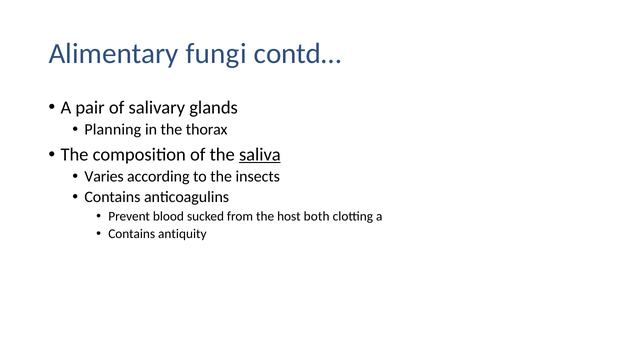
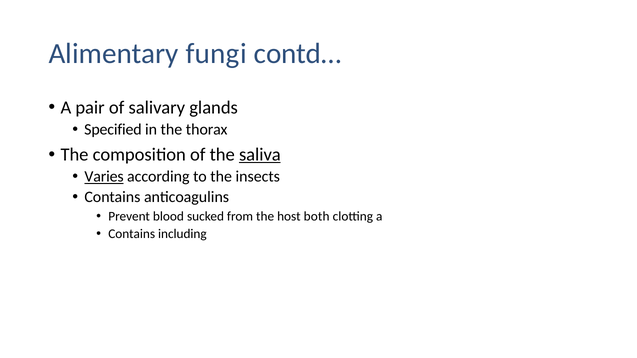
Planning: Planning -> Specified (113, 130)
Varies underline: none -> present (104, 177)
antiquity: antiquity -> including (182, 234)
